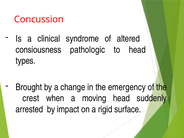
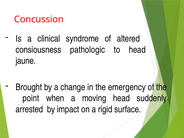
types: types -> jaune (26, 61)
crest: crest -> point (31, 98)
